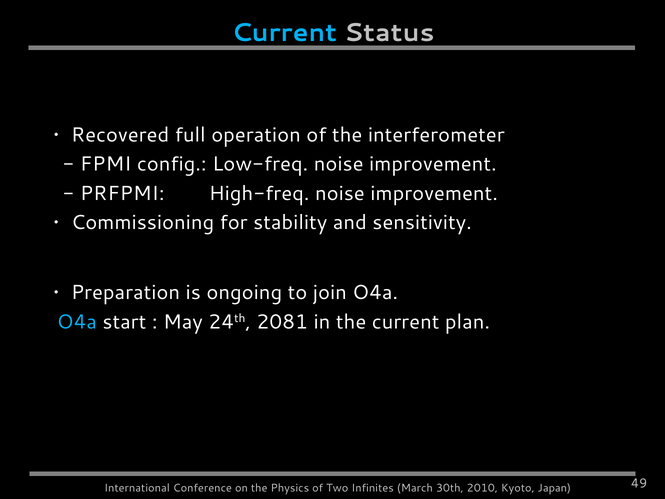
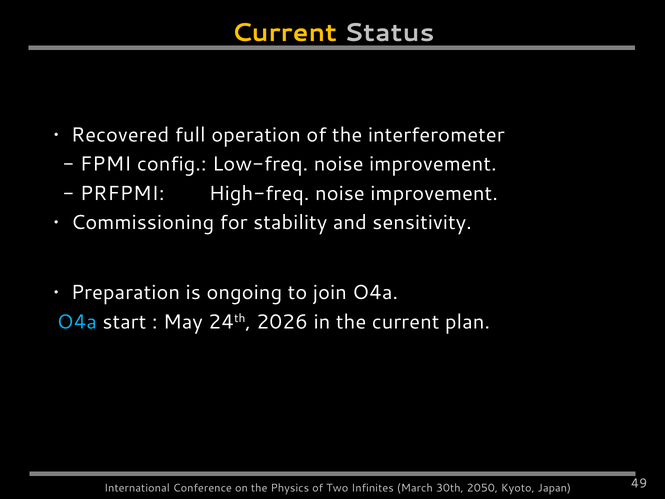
Current colour: light blue -> yellow (284, 33)
2081: 2081 -> 2026 (282, 322)
2010: 2010 -> 2050 (482, 488)
